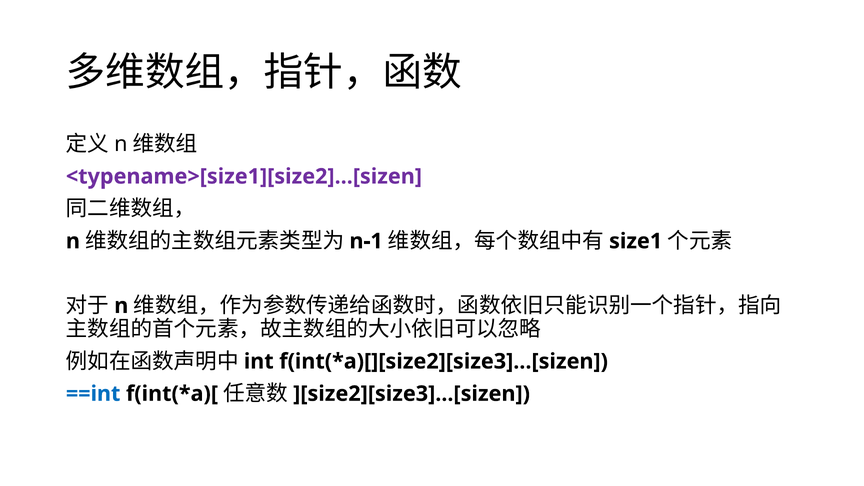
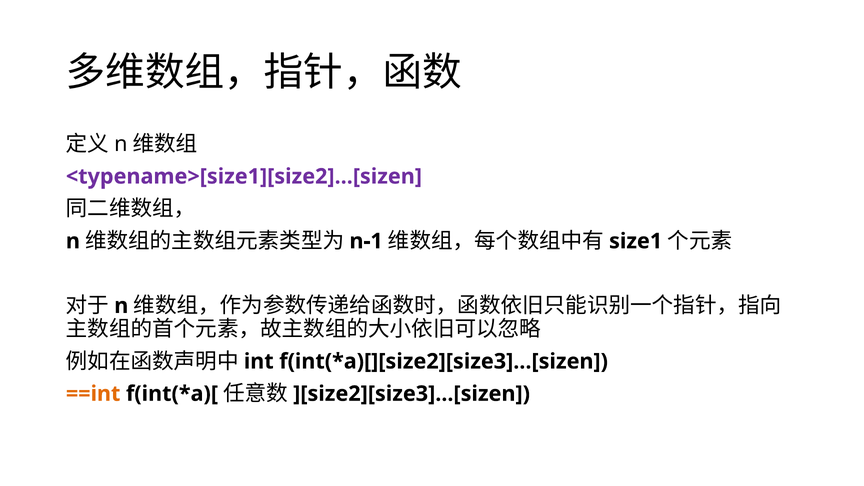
==int colour: blue -> orange (93, 394)
